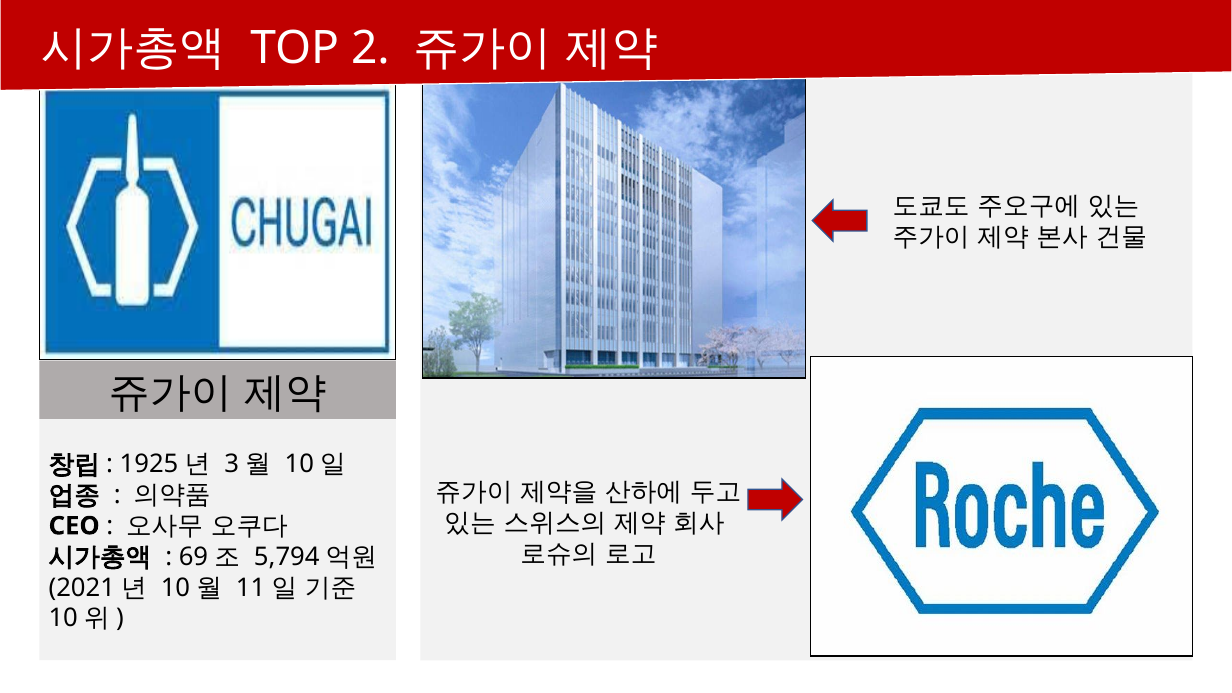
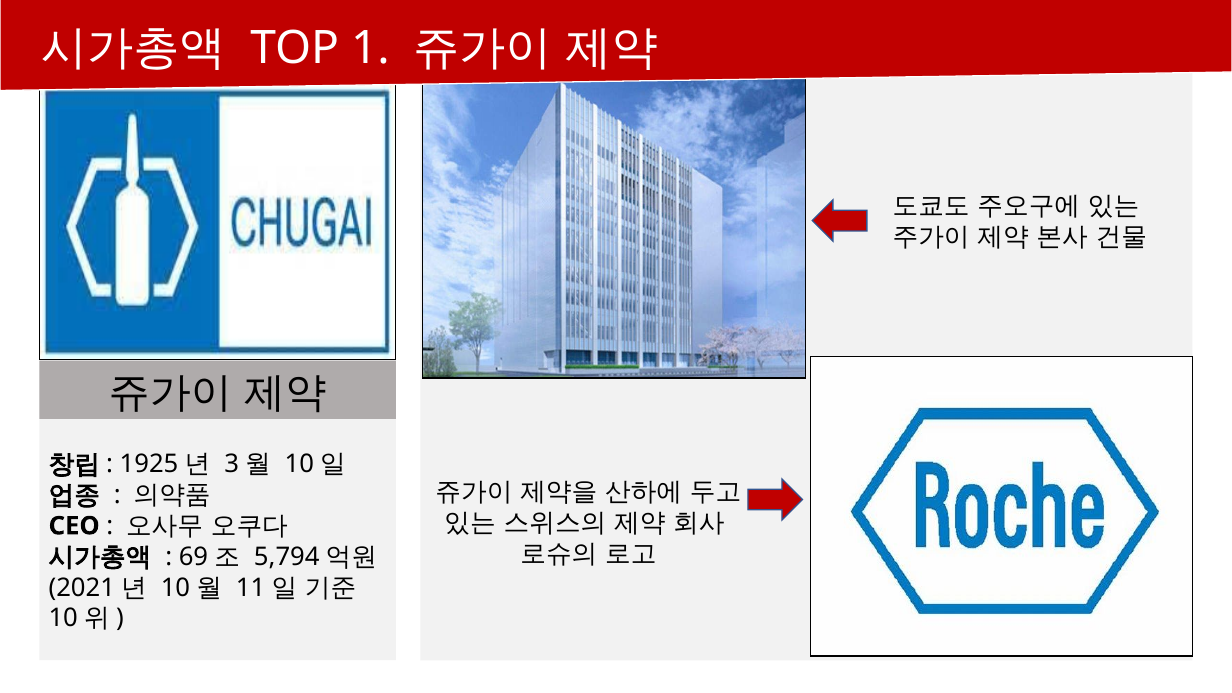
2: 2 -> 1 (370, 49)
